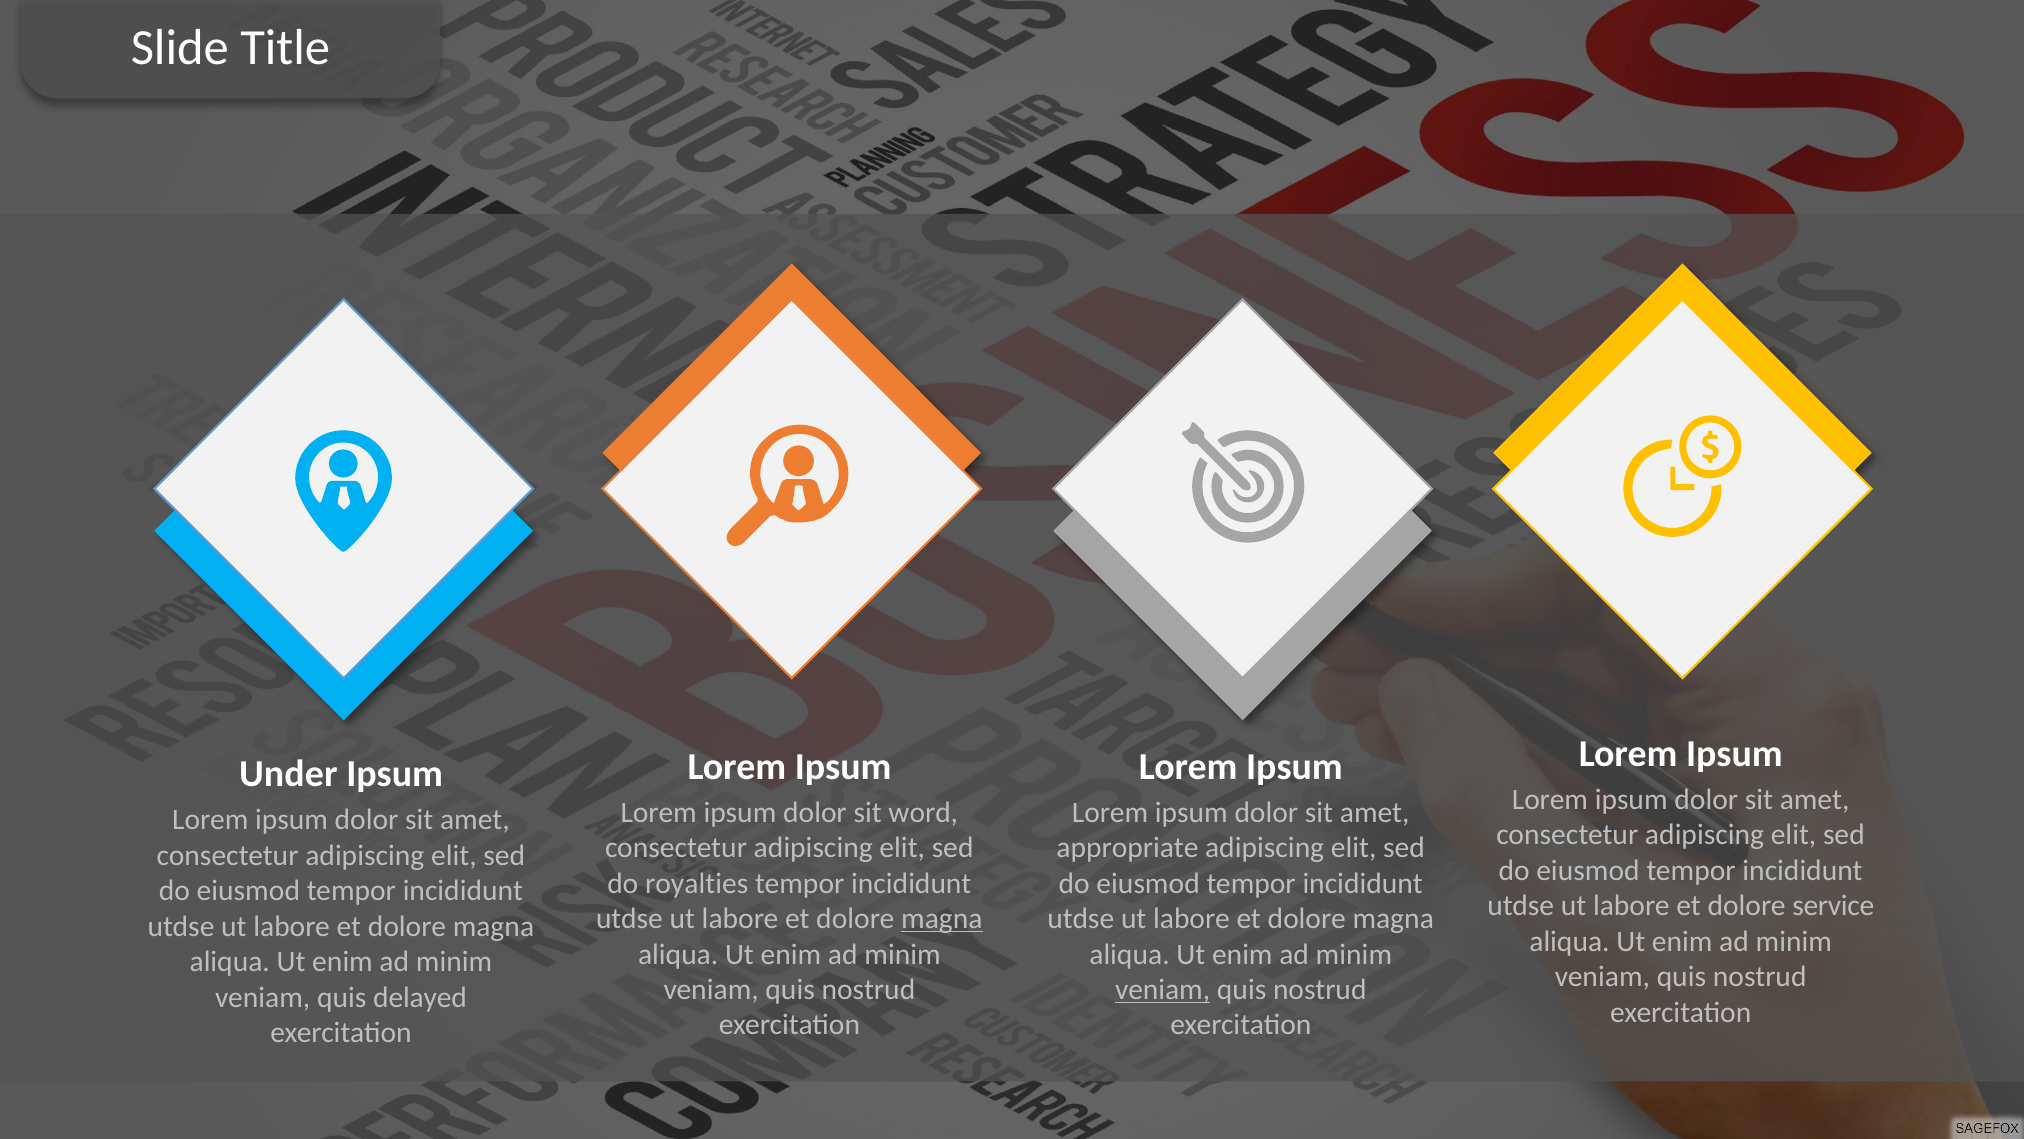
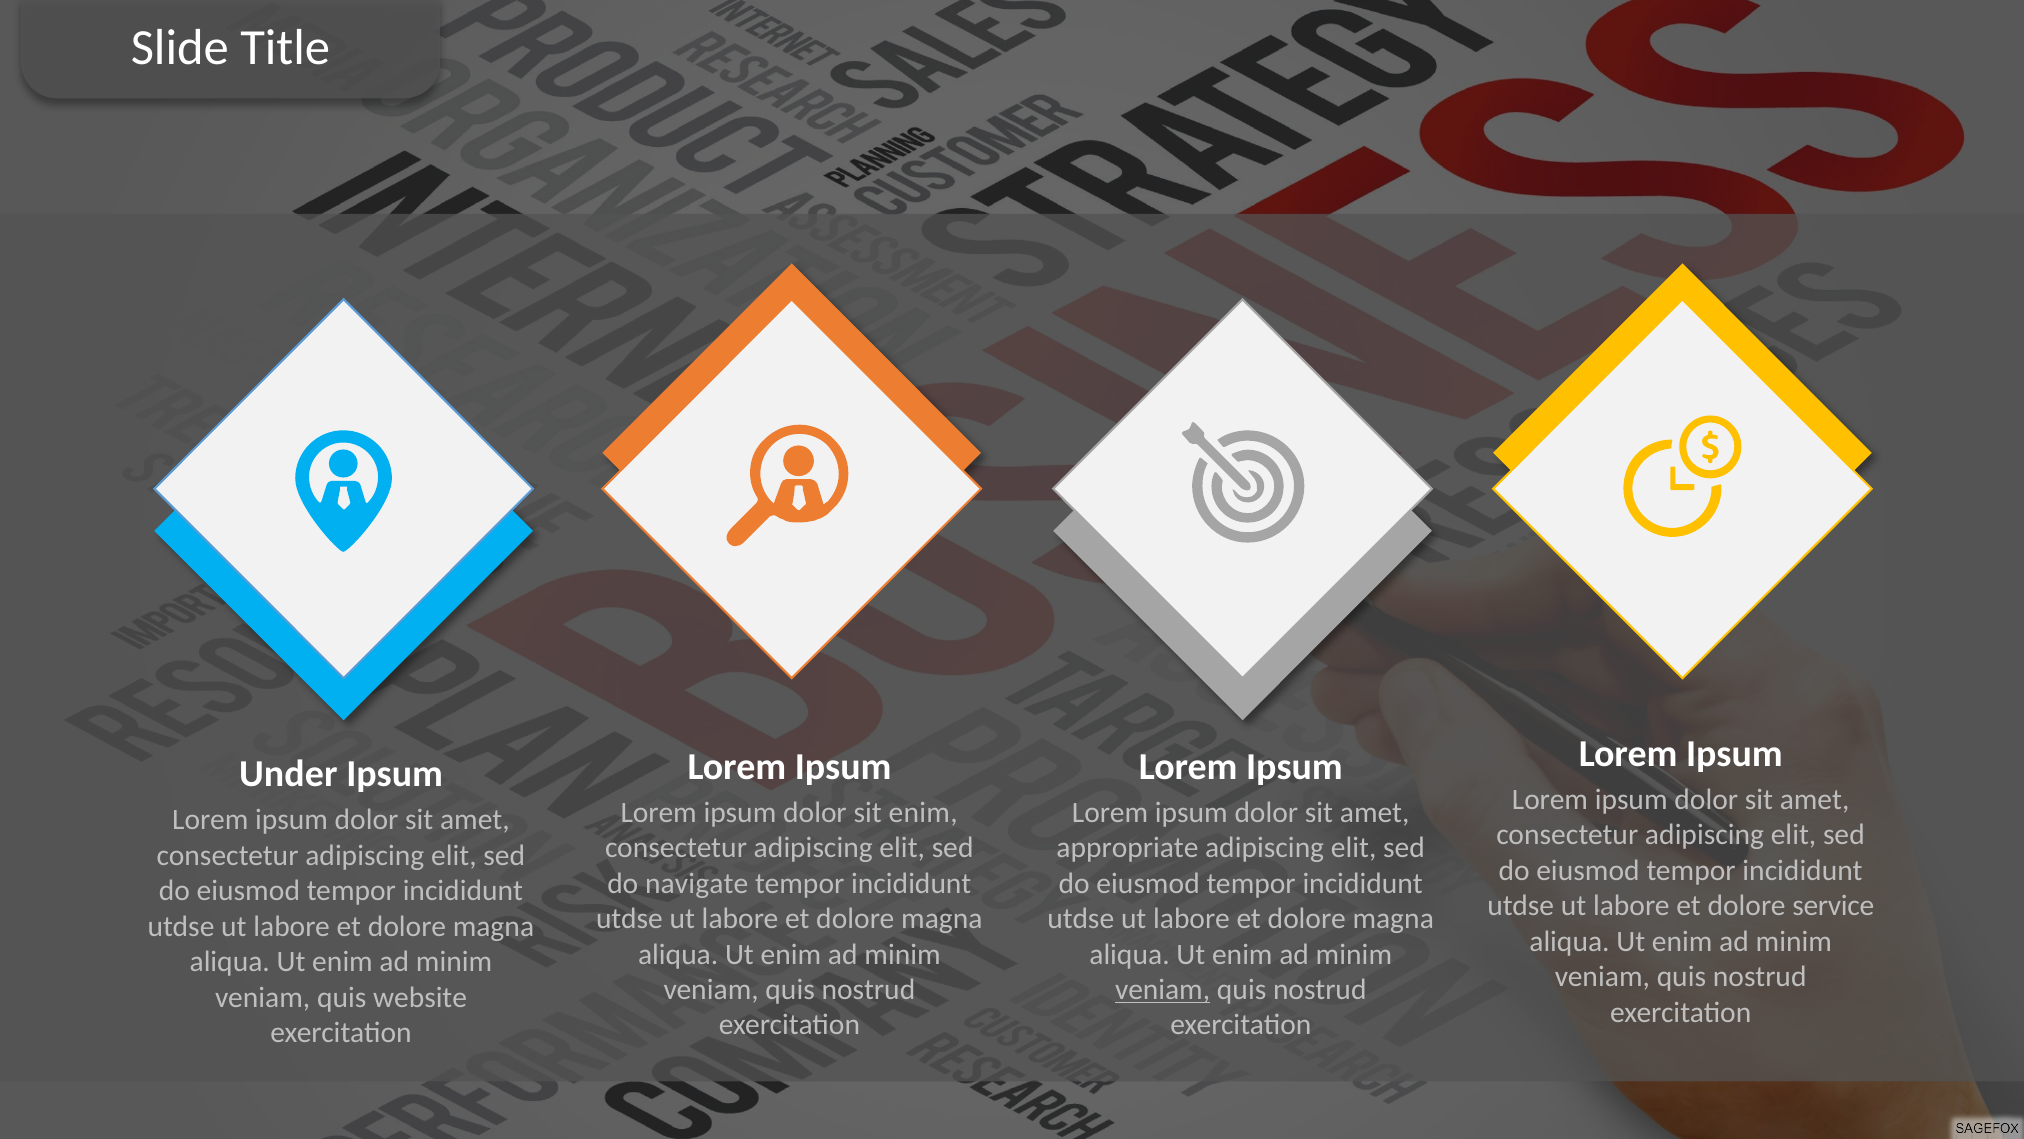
sit word: word -> enim (923, 812)
royalties: royalties -> navigate (697, 883)
magna underline: present -> none (942, 918)
delayed: delayed -> website (420, 997)
